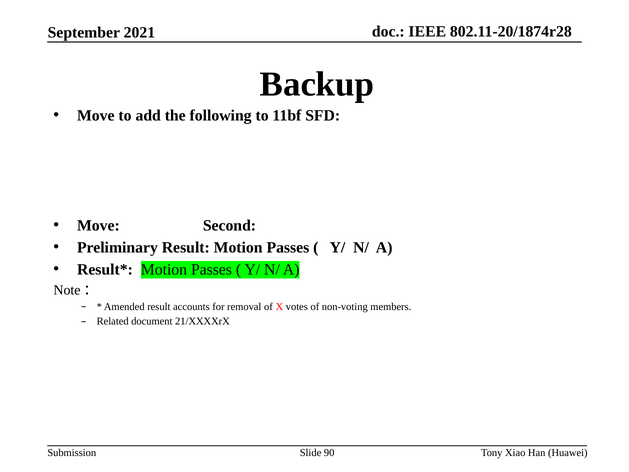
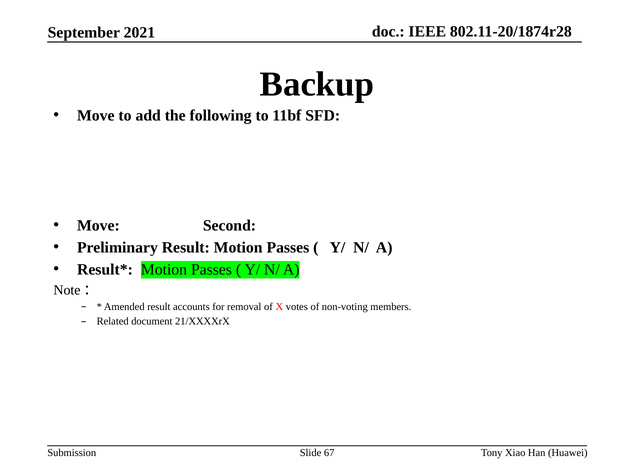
90: 90 -> 67 (329, 452)
